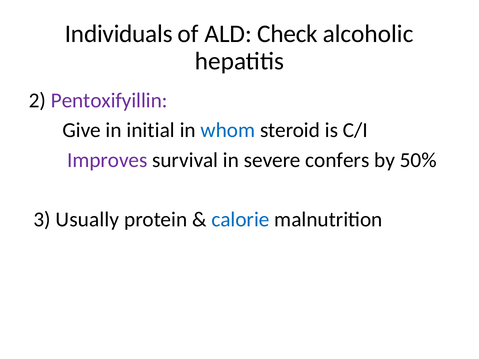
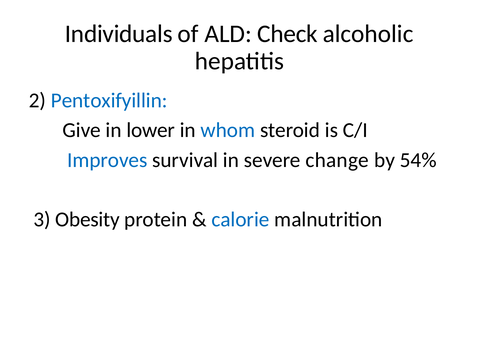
Pentoxifyillin colour: purple -> blue (109, 100)
initial: initial -> lower (151, 130)
Improves colour: purple -> blue (107, 160)
confers: confers -> change (337, 160)
50%: 50% -> 54% (418, 160)
Usually: Usually -> Obesity (88, 220)
